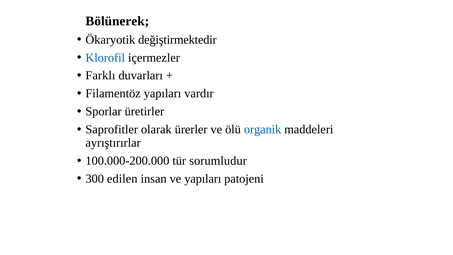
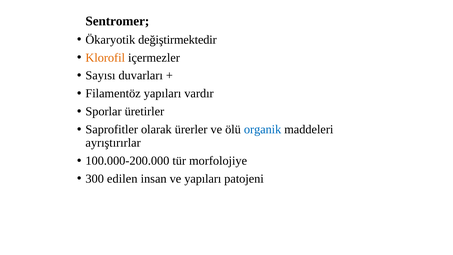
Bölünerek: Bölünerek -> Sentromer (117, 21)
Klorofil colour: blue -> orange (105, 58)
Farklı: Farklı -> Sayısı (100, 76)
sorumludur: sorumludur -> morfolojiye (218, 161)
